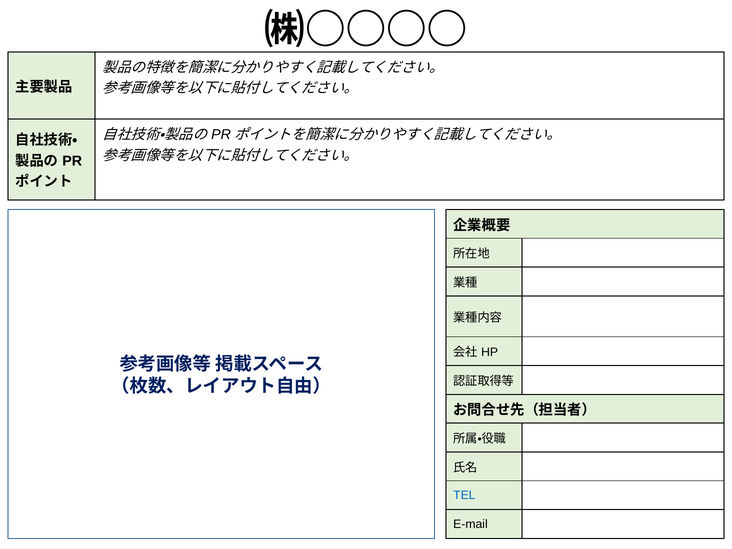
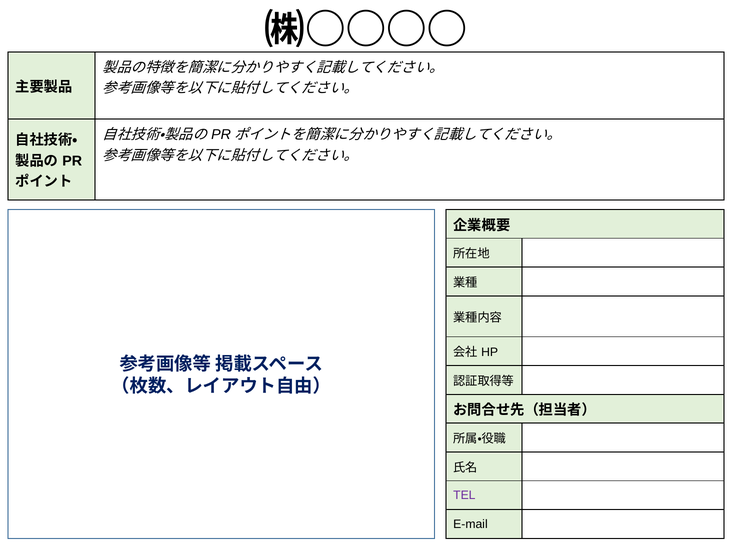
TEL colour: blue -> purple (464, 495)
